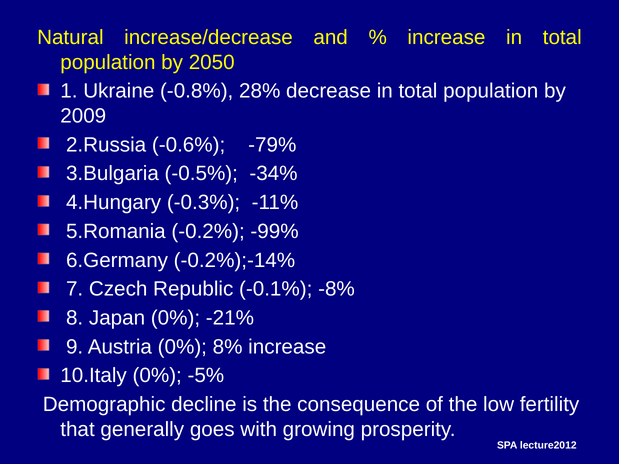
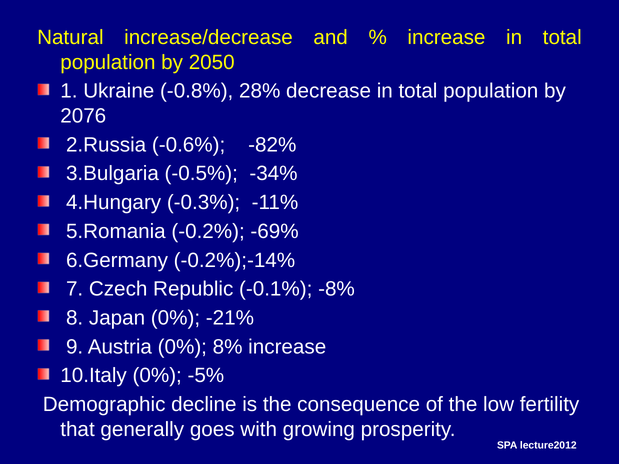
2009: 2009 -> 2076 (83, 116)
-79%: -79% -> -82% (272, 145)
-99%: -99% -> -69% (275, 231)
